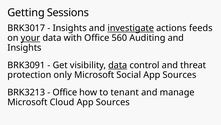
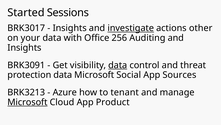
Getting: Getting -> Started (26, 13)
feeds: feeds -> other (201, 28)
your underline: present -> none (31, 38)
560: 560 -> 256 (119, 38)
protection only: only -> data (63, 75)
Office: Office -> Azure (65, 92)
Microsoft underline: none -> present (27, 102)
Cloud App Sources: Sources -> Product (113, 102)
